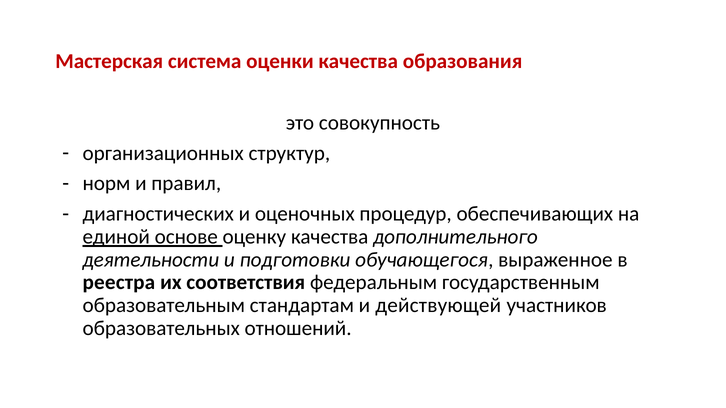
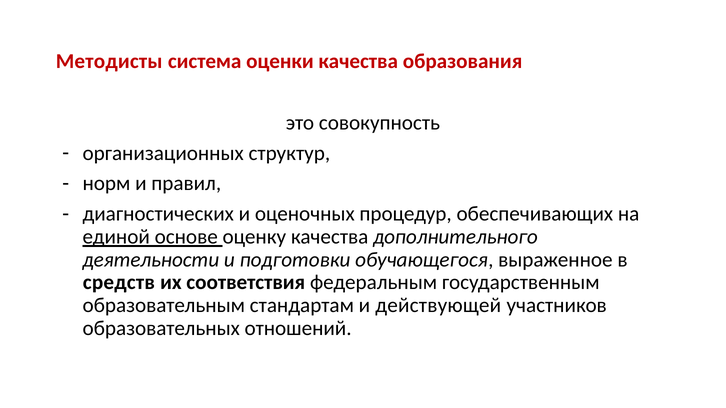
Мастерская: Мастерская -> Методисты (109, 61)
реестра: реестра -> средств (119, 283)
